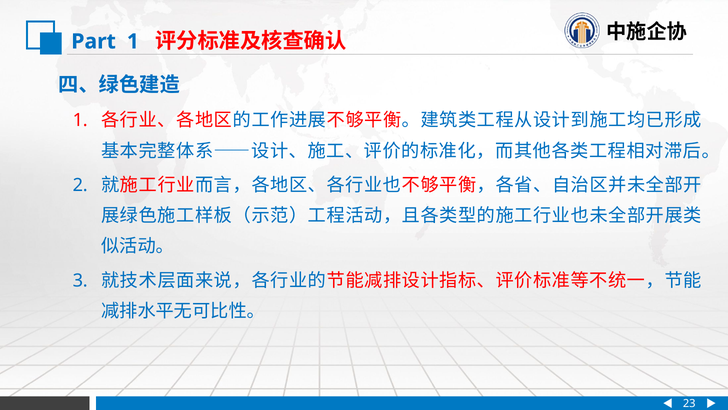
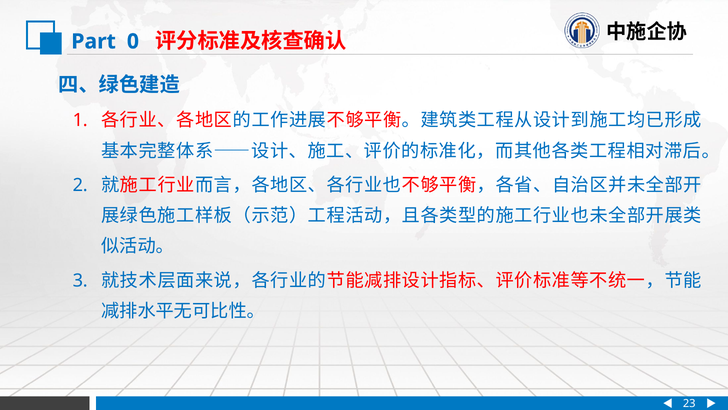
Part 1: 1 -> 0 (133, 41)
